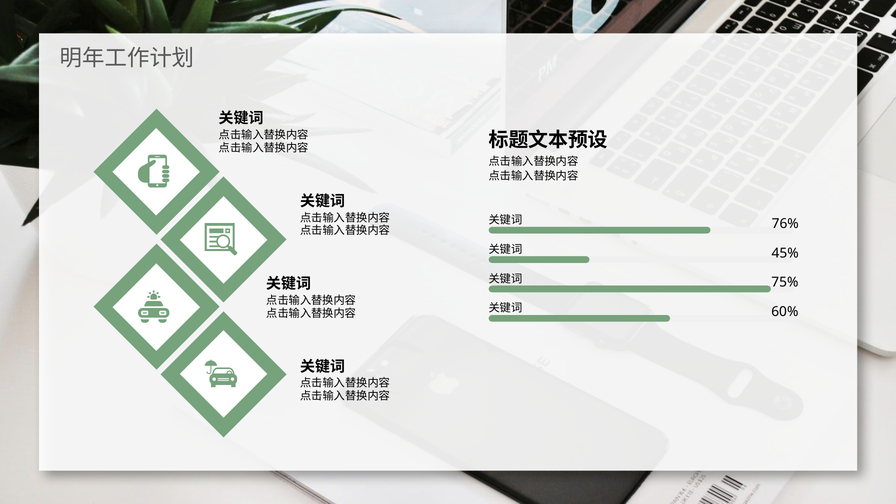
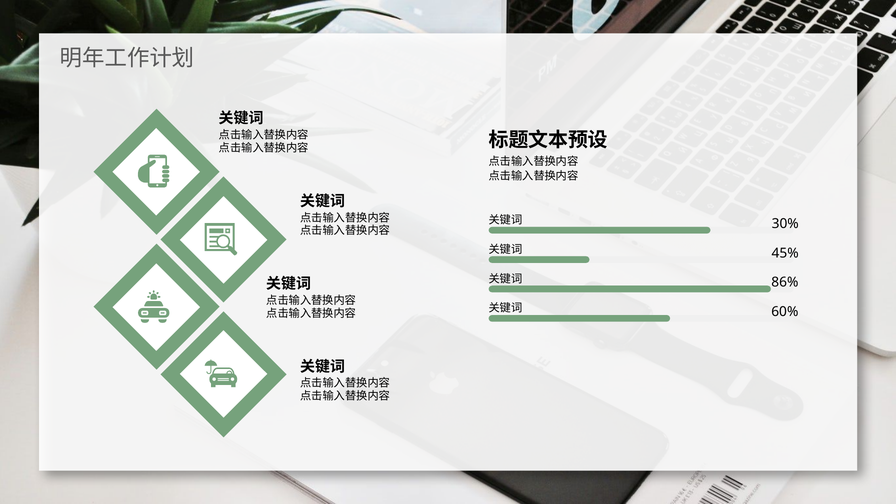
76%: 76% -> 30% (785, 224)
75%: 75% -> 86% (785, 282)
